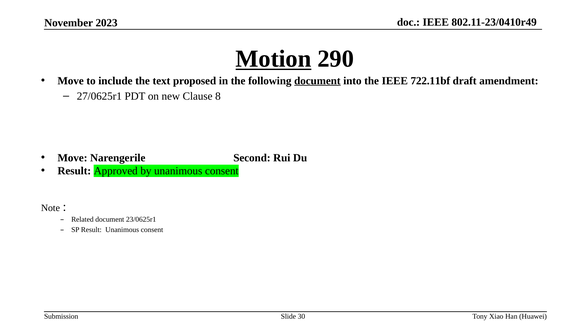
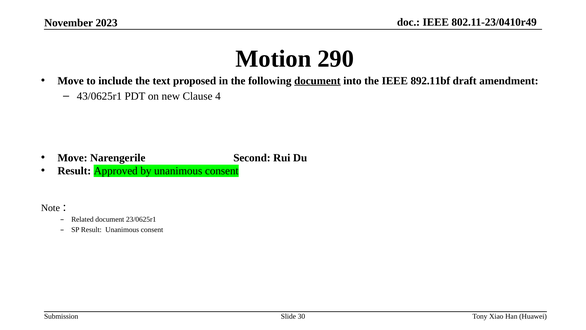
Motion underline: present -> none (273, 59)
722.11bf: 722.11bf -> 892.11bf (430, 81)
27/0625r1: 27/0625r1 -> 43/0625r1 (99, 96)
8: 8 -> 4 (218, 96)
